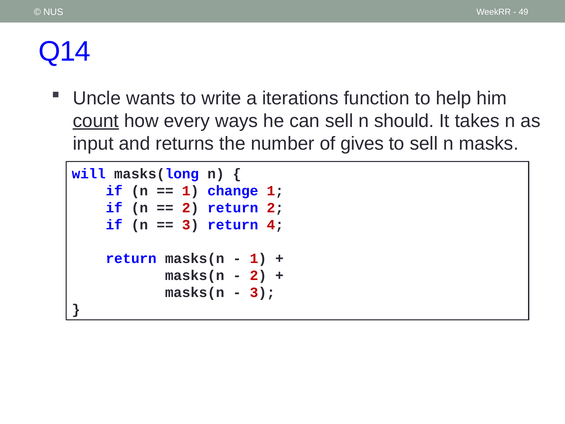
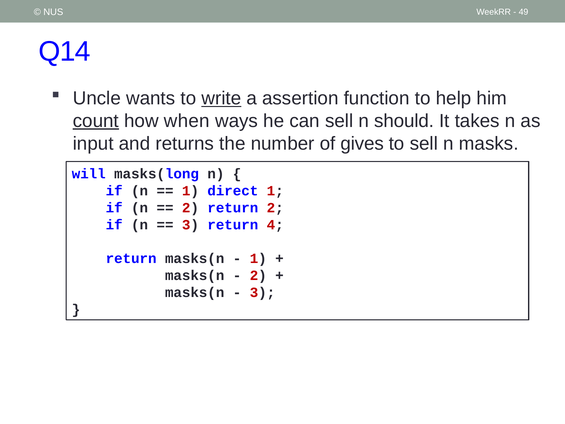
write underline: none -> present (221, 98)
iterations: iterations -> assertion (300, 98)
every: every -> when (187, 121)
change: change -> direct (233, 191)
